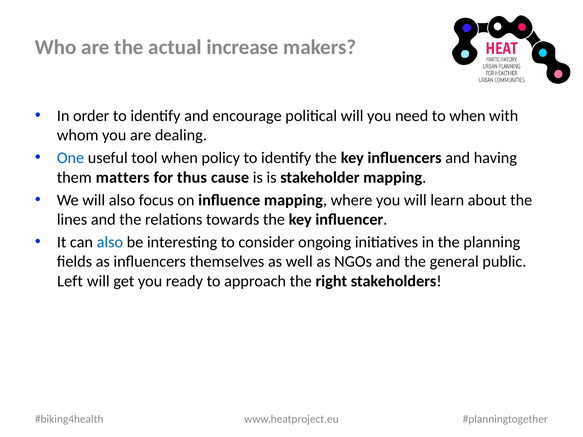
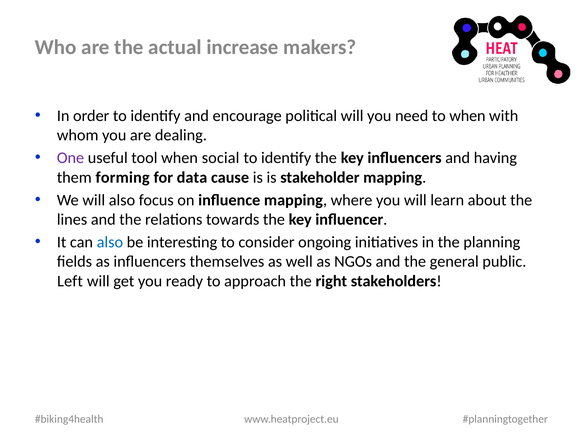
One colour: blue -> purple (70, 158)
policy: policy -> social (221, 158)
matters: matters -> forming (123, 177)
thus: thus -> data (192, 177)
